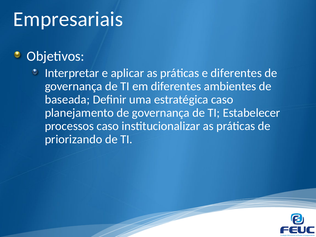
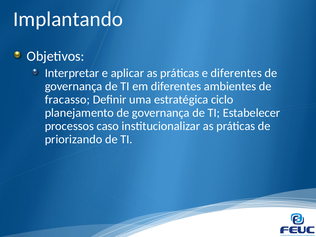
Empresariais: Empresariais -> Implantando (68, 19)
baseada: baseada -> fracasso (67, 100)
estratégica caso: caso -> ciclo (222, 100)
